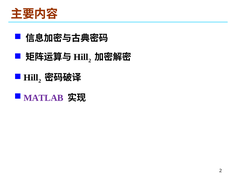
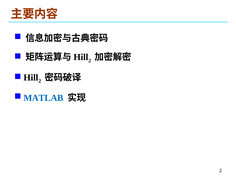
MATLAB colour: purple -> blue (43, 98)
